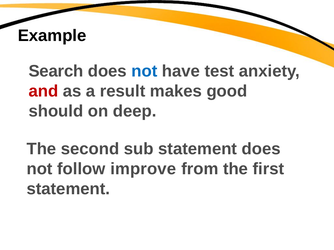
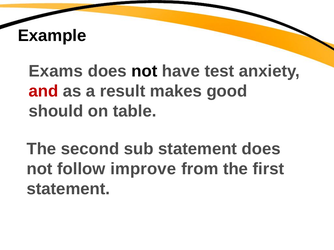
Search: Search -> Exams (56, 71)
not colour: blue -> black (144, 71)
deep: deep -> table (135, 111)
